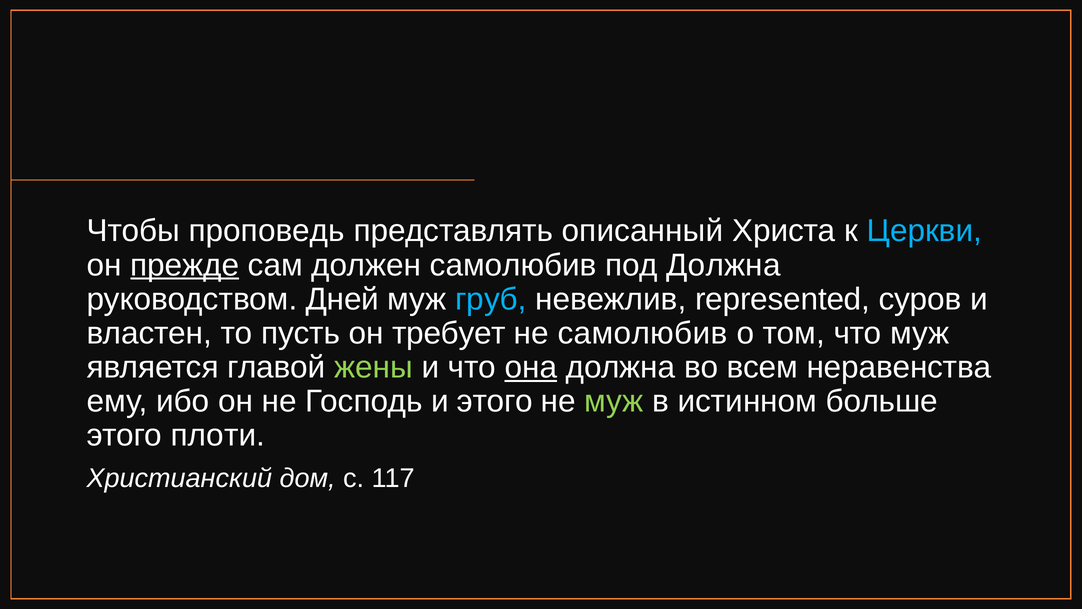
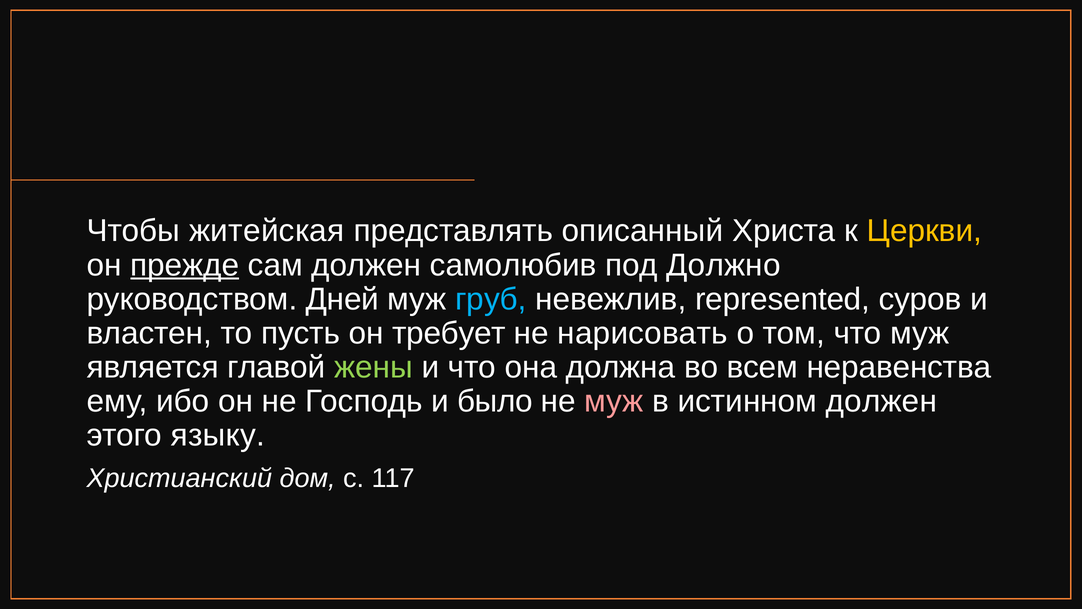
проповедь: проповедь -> житейская (267, 231)
Церкви colour: light blue -> yellow (924, 231)
под Должна: Должна -> Должно (723, 265)
не самолюбив: самолюбив -> нарисовать (643, 333)
она underline: present -> none (531, 367)
и этого: этого -> было (495, 401)
муж colour: light green -> pink (614, 401)
истинном больше: больше -> должен (881, 401)
плоти: плоти -> языку (218, 435)
